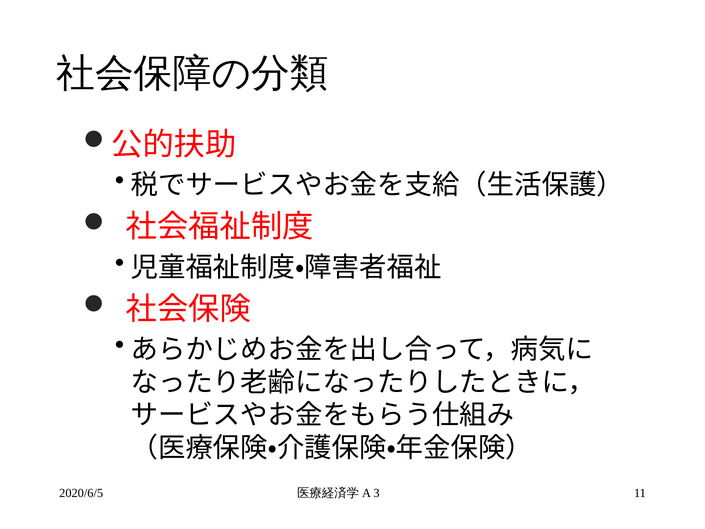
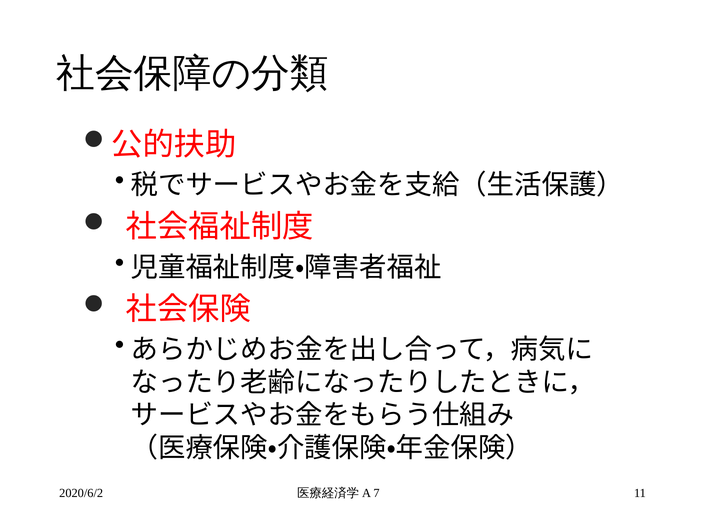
2020/6/5: 2020/6/5 -> 2020/6/2 (81, 493)
3: 3 -> 7 (376, 493)
